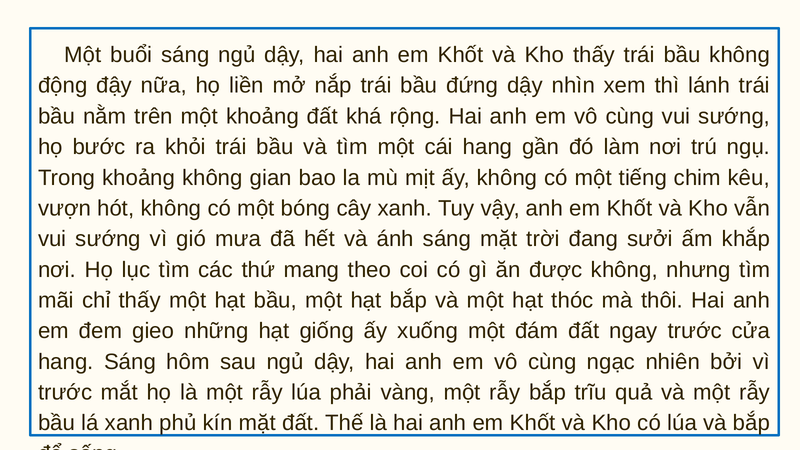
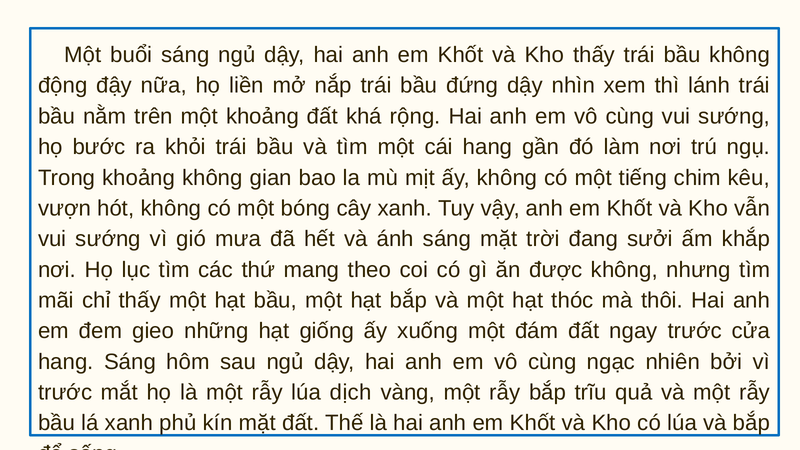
phải: phải -> dịch (351, 392)
